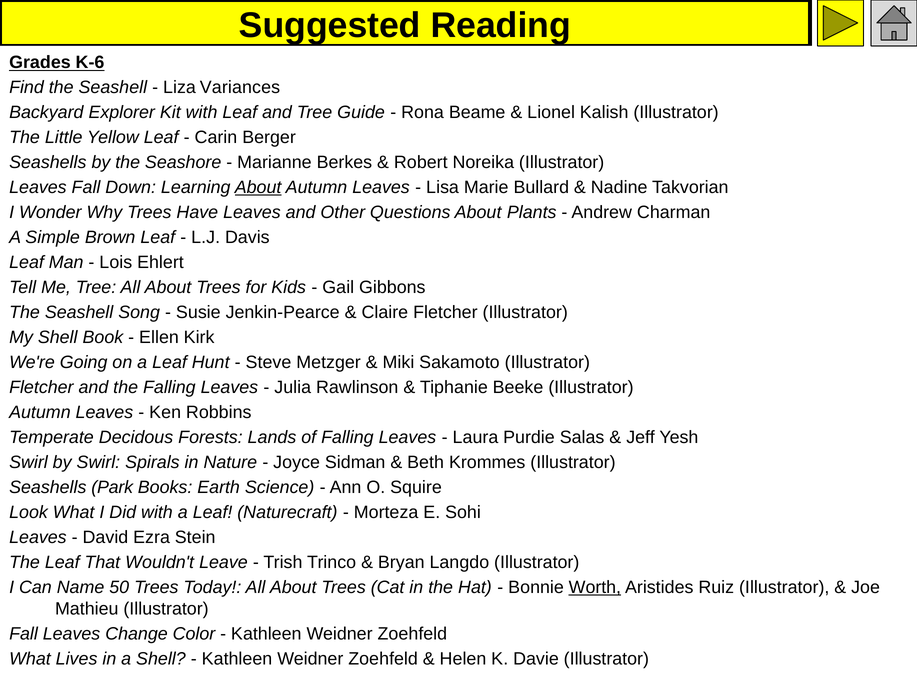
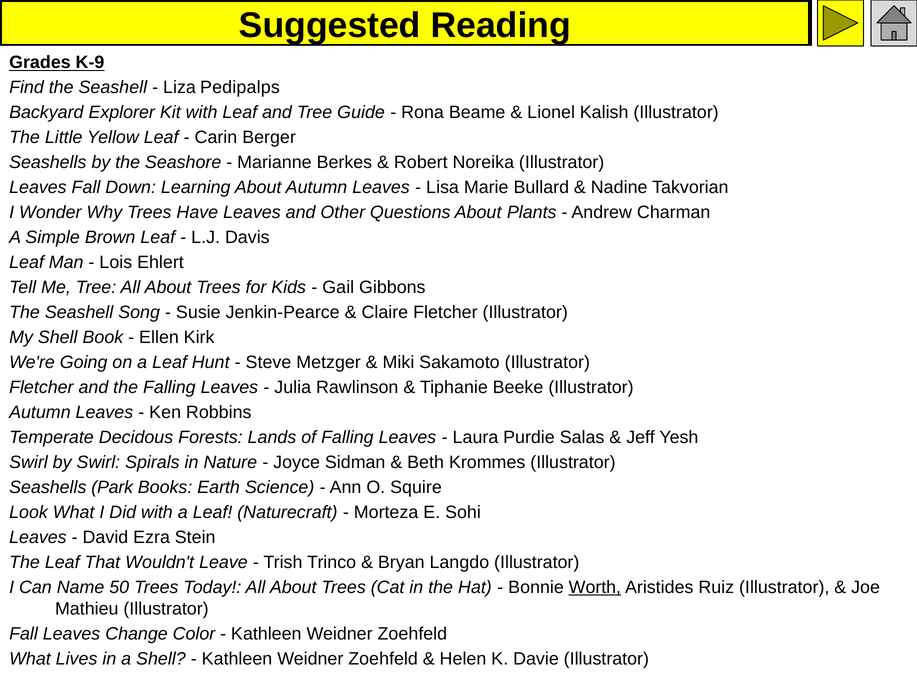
K-6: K-6 -> K-9 (90, 62)
Variances: Variances -> Pedipalps (240, 87)
About underline: present -> none (258, 187)
